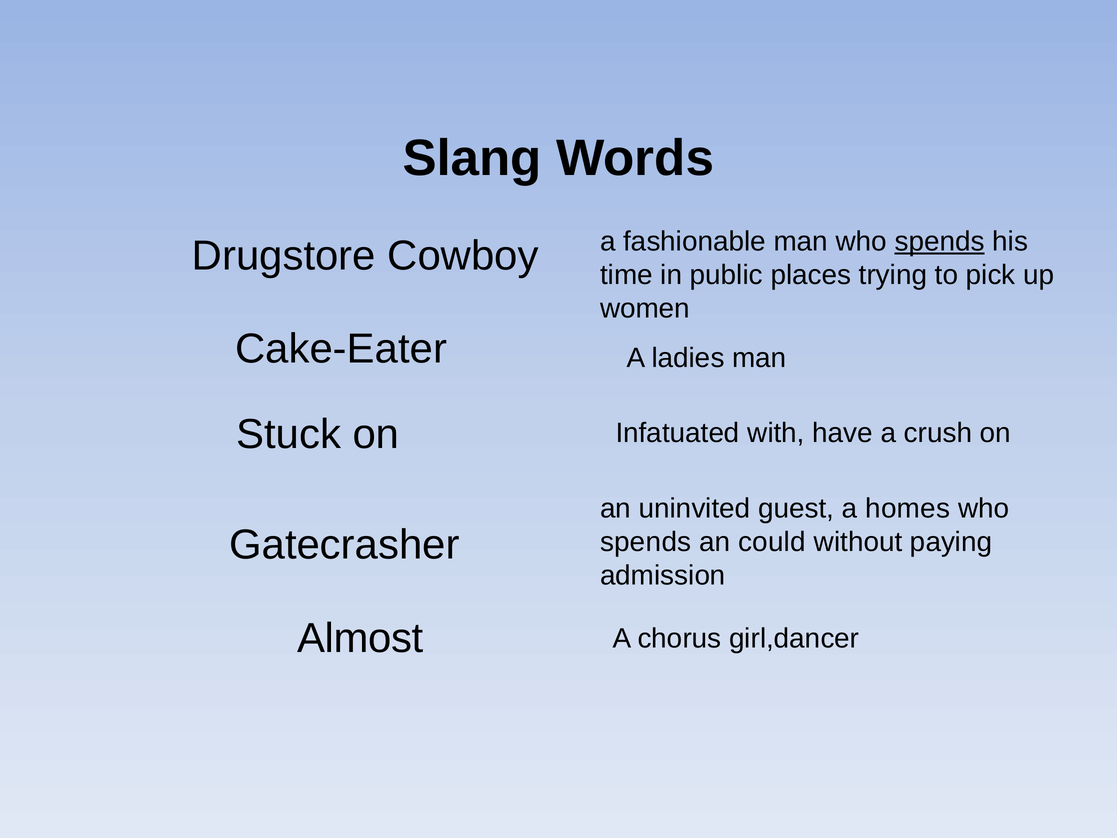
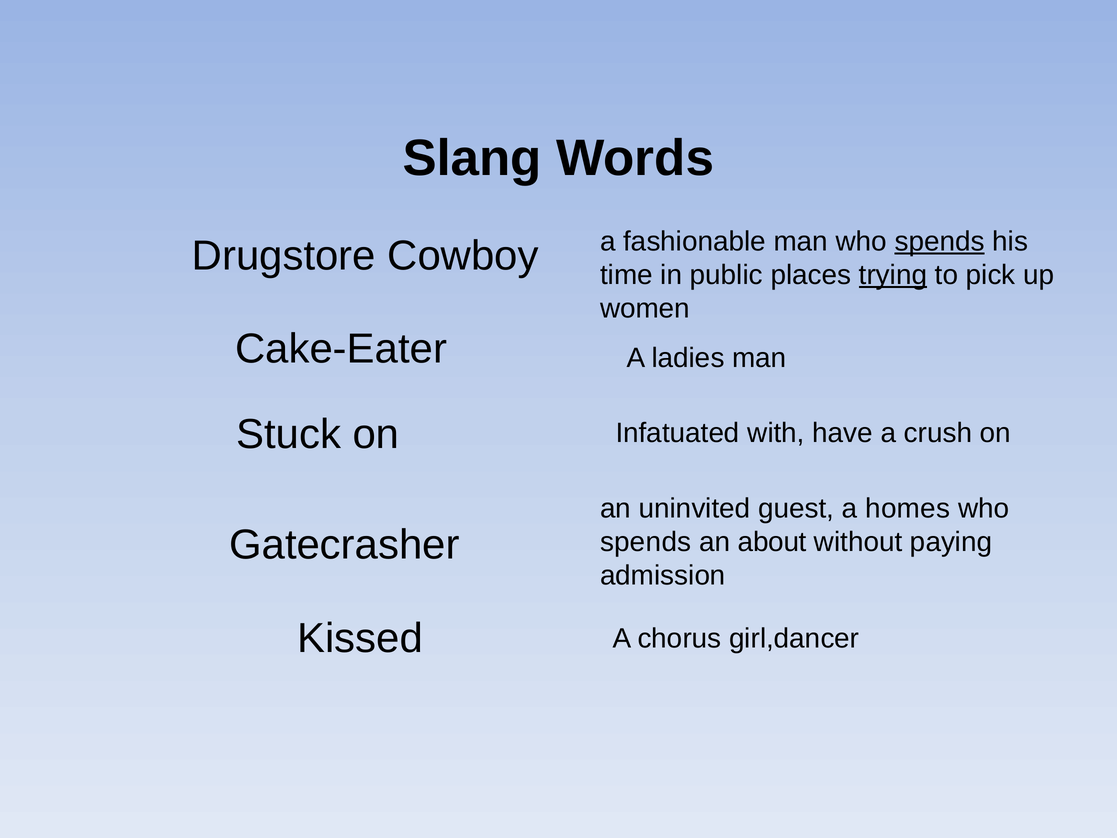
trying underline: none -> present (893, 275)
could: could -> about (772, 542)
Almost: Almost -> Kissed (360, 638)
